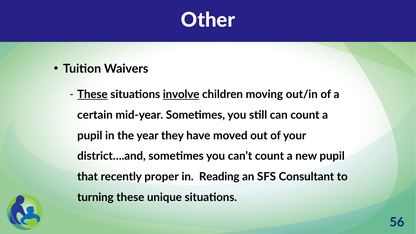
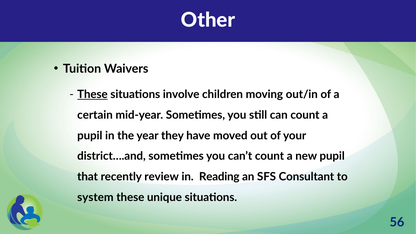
involve underline: present -> none (181, 94)
proper: proper -> review (162, 177)
turning: turning -> system (95, 197)
